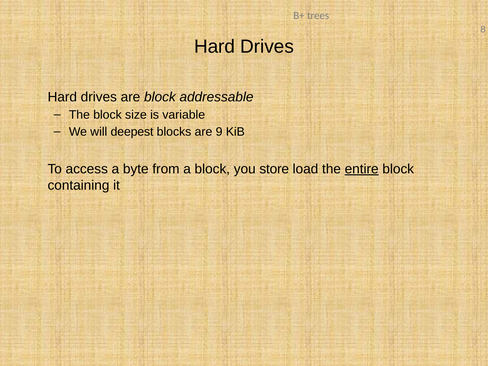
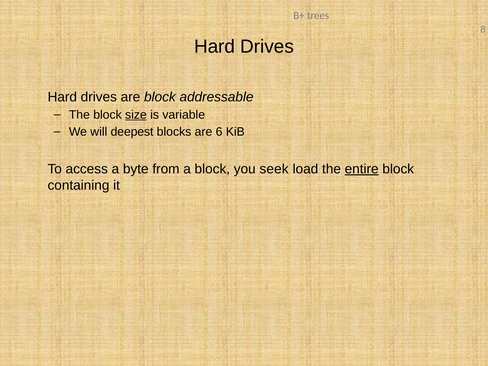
size underline: none -> present (136, 115)
9: 9 -> 6 (219, 132)
store: store -> seek (274, 169)
